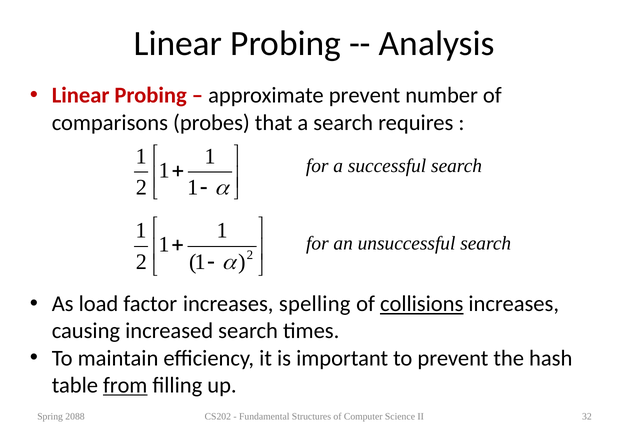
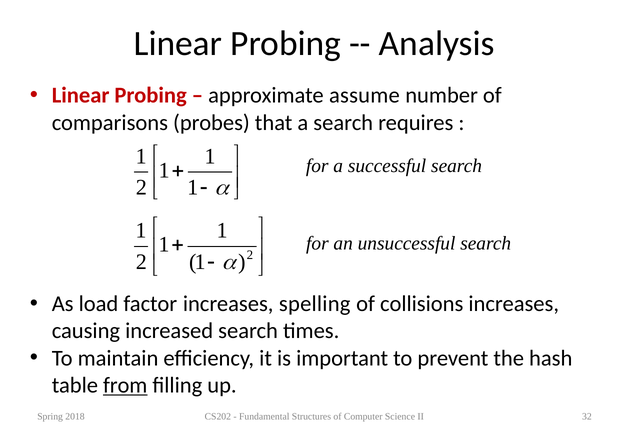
approximate prevent: prevent -> assume (364, 95)
collisions underline: present -> none (422, 303)
2088: 2088 -> 2018 (75, 416)
